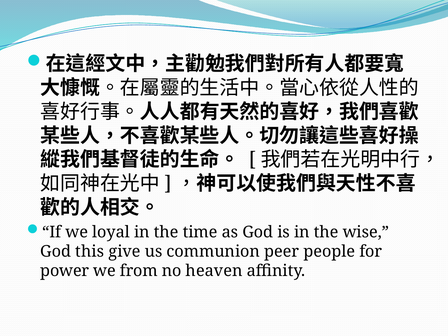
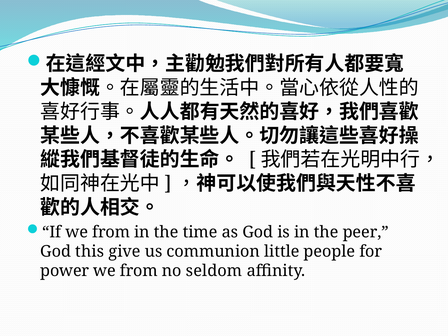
If we loyal: loyal -> from (111, 232)
wise: wise -> peer (366, 232)
peer: peer -> little (282, 252)
heaven: heaven -> seldom (214, 271)
